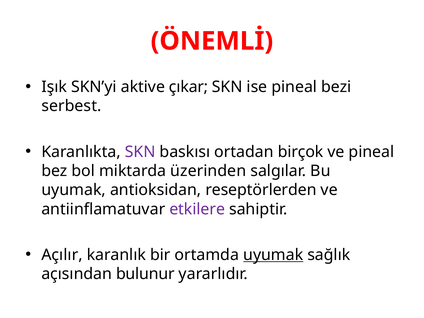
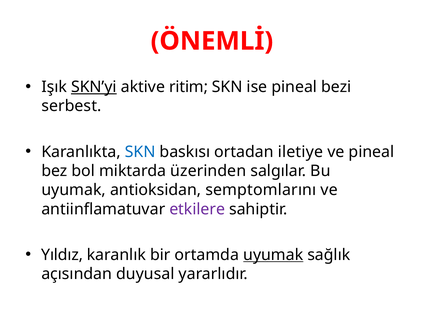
SKN’yi underline: none -> present (94, 87)
çıkar: çıkar -> ritim (189, 87)
SKN colour: purple -> blue (140, 152)
birçok: birçok -> iletiye (300, 152)
reseptörlerden: reseptörlerden -> semptomlarını (261, 190)
Açılır: Açılır -> Yıldız (62, 255)
bulunur: bulunur -> duyusal (145, 274)
